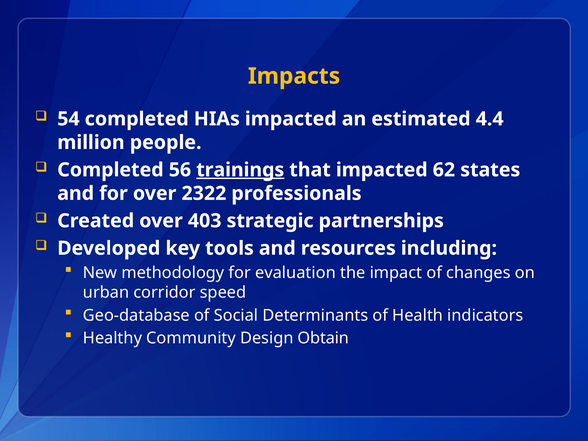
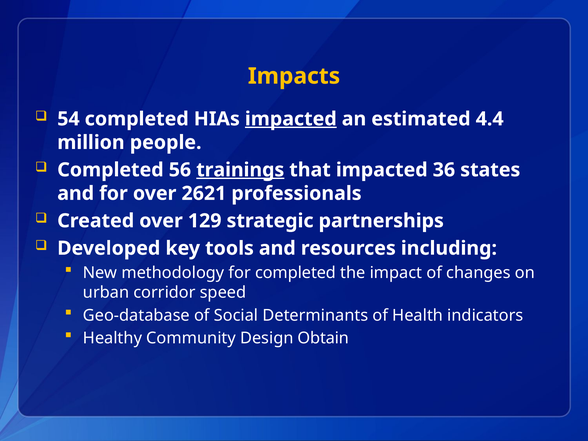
impacted underline: none -> present (291, 119)
62: 62 -> 36 (444, 170)
2322: 2322 -> 2621 (204, 193)
403: 403 -> 129 (205, 221)
for evaluation: evaluation -> completed (296, 273)
